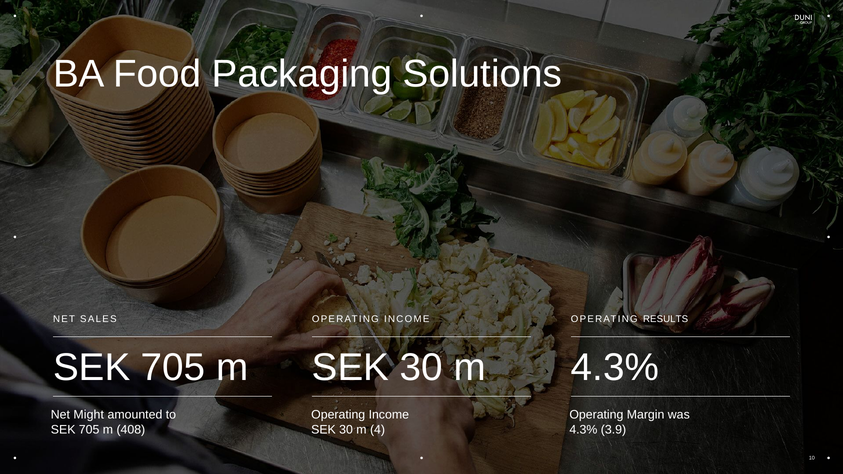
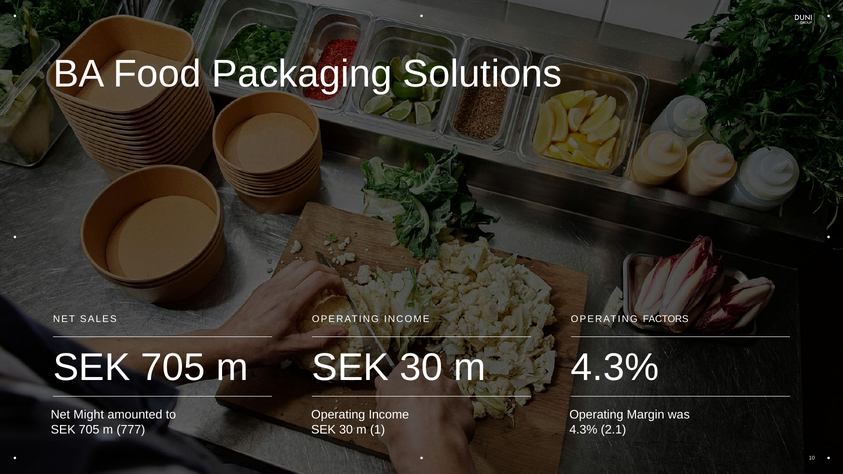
RESULTS: RESULTS -> FACTORS (666, 319)
408: 408 -> 777 (131, 430)
4: 4 -> 1 (378, 430)
3.9: 3.9 -> 2.1 (613, 430)
